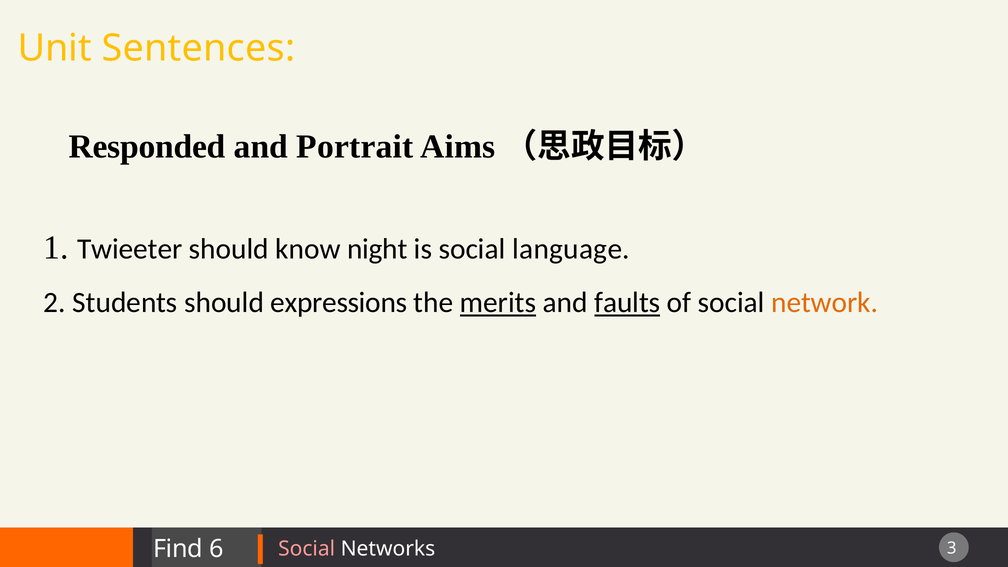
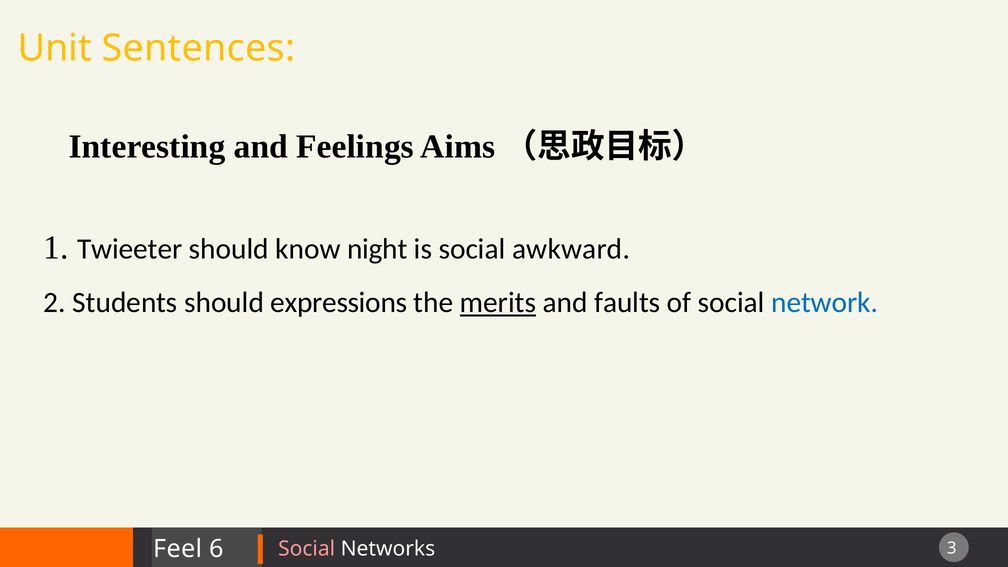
Responded: Responded -> Interesting (147, 147)
Portrait: Portrait -> Feelings (355, 147)
language: language -> awkward (571, 249)
faults underline: present -> none (627, 303)
network colour: orange -> blue (825, 303)
Find: Find -> Feel (178, 549)
